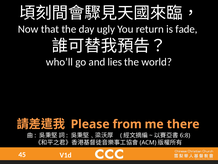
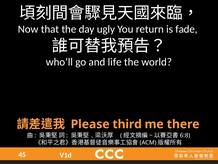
lies: lies -> life (115, 62)
from: from -> third (127, 124)
